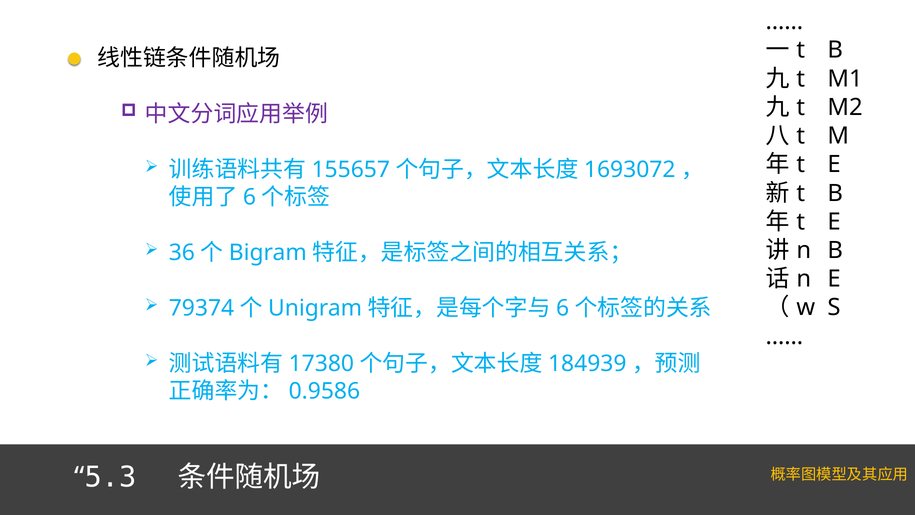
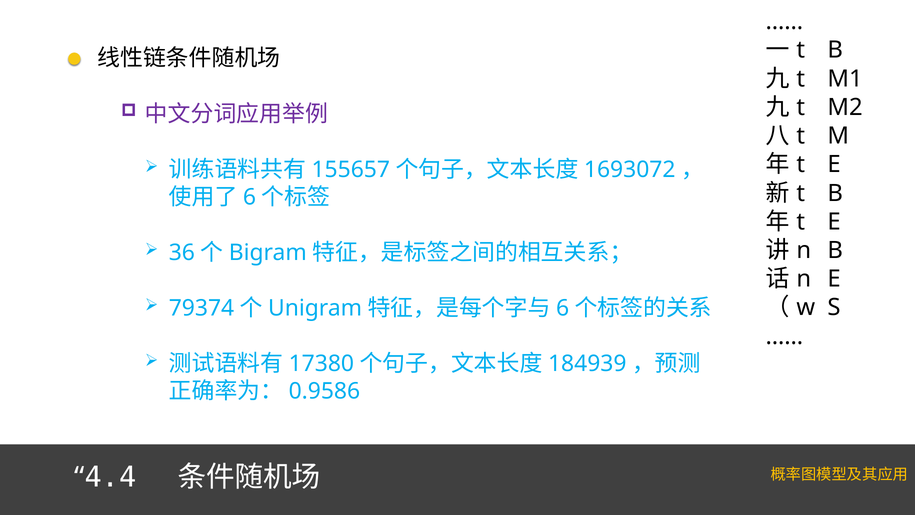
5.3: 5.3 -> 4.4 (110, 477)
